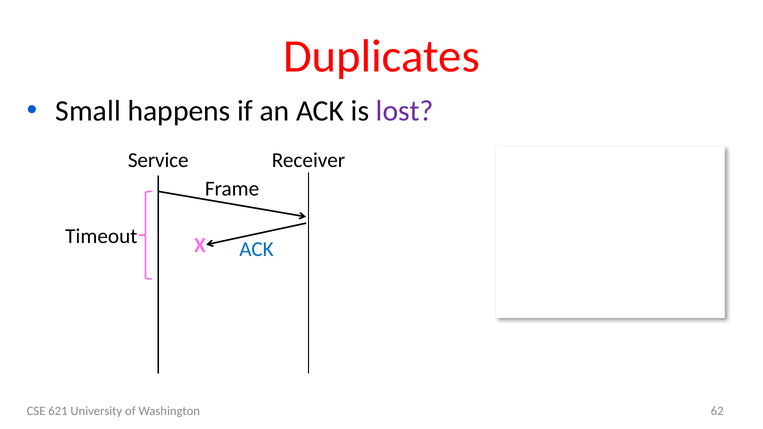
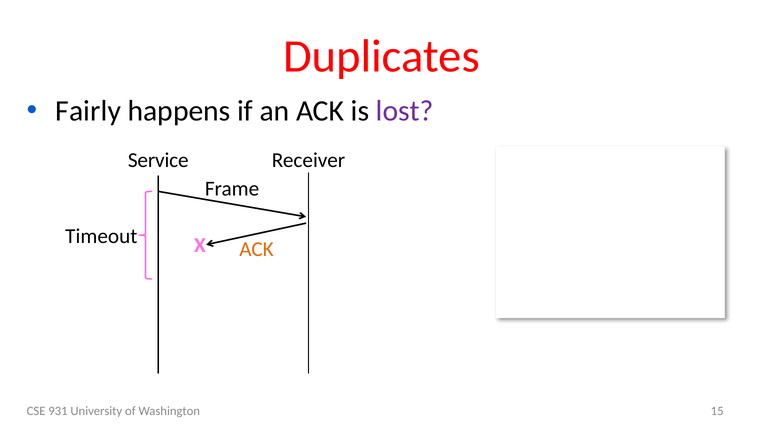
Small: Small -> Fairly (88, 111)
ACK colour: blue -> orange (256, 249)
621: 621 -> 931 (58, 411)
62: 62 -> 15 (717, 411)
